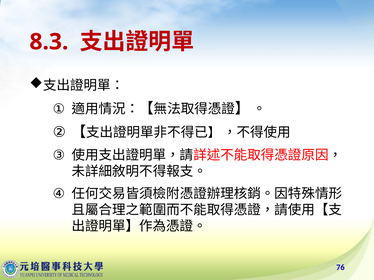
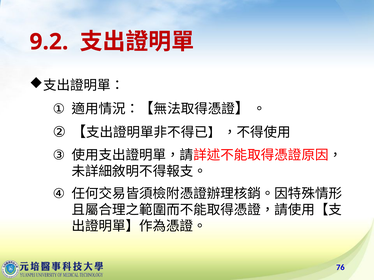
8.3: 8.3 -> 9.2 (49, 42)
